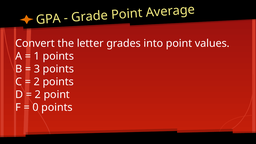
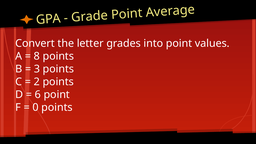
1: 1 -> 8 (37, 56)
2: 2 -> 6 (38, 95)
